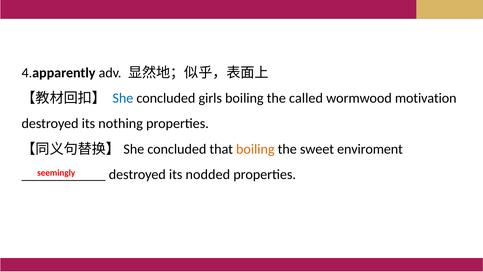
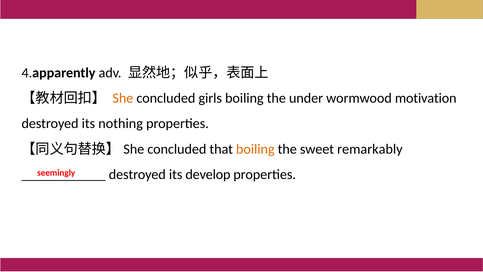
She colour: blue -> orange (123, 98)
called: called -> under (306, 98)
enviroment: enviroment -> remarkably (370, 149)
nodded: nodded -> develop (208, 174)
